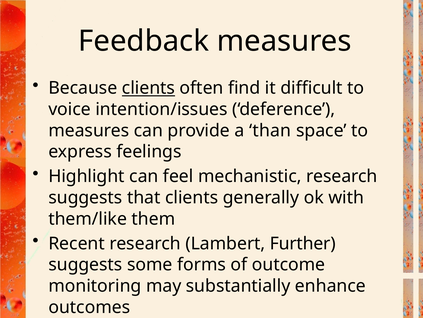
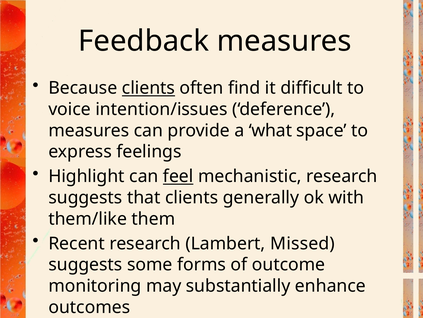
than: than -> what (270, 130)
feel underline: none -> present (178, 176)
Further: Further -> Missed (303, 243)
